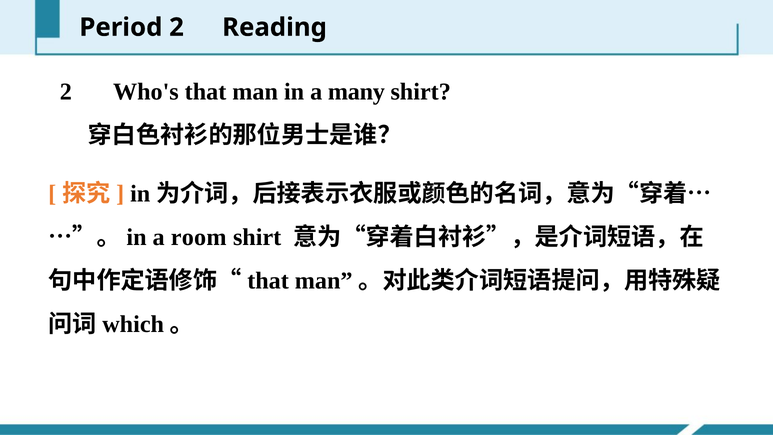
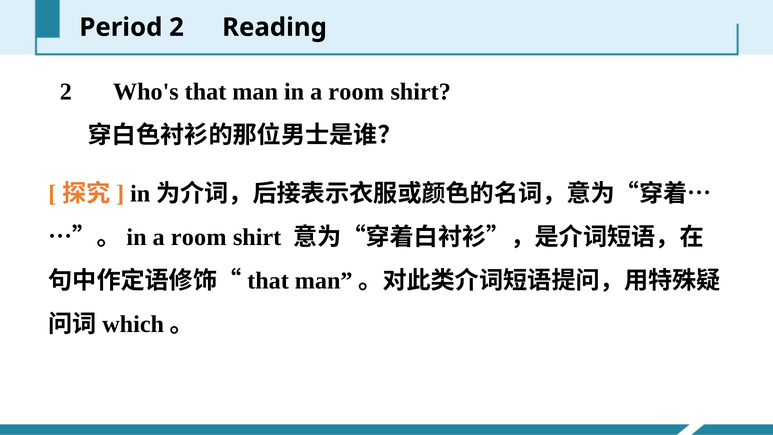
man in a many: many -> room (356, 92)
